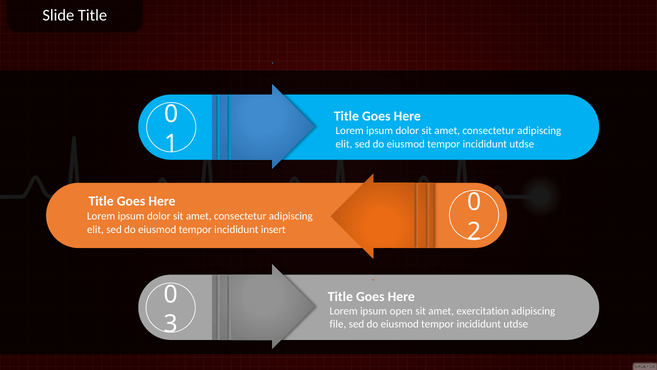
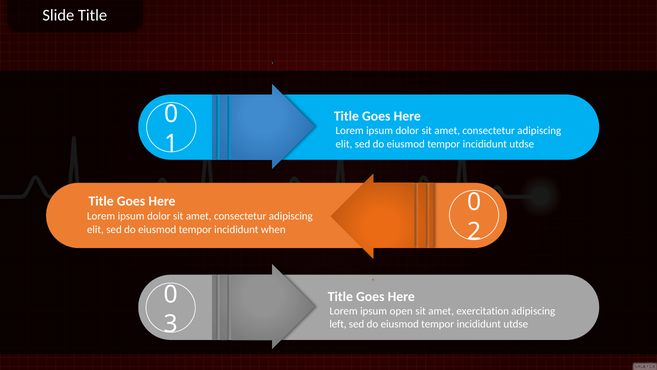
insert: insert -> when (273, 229)
file: file -> left (338, 324)
